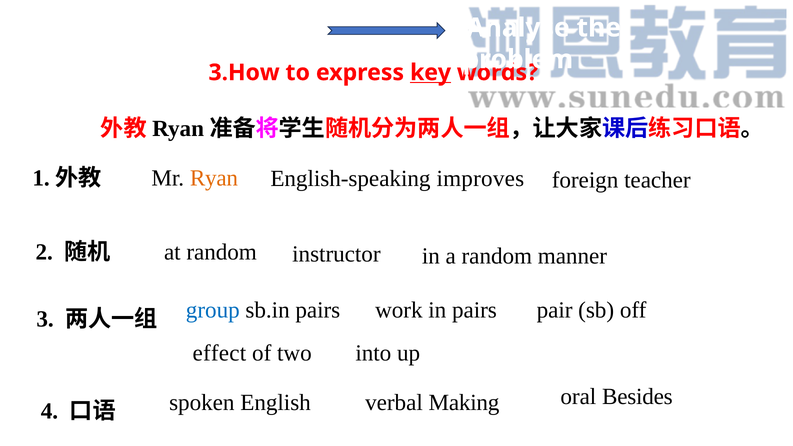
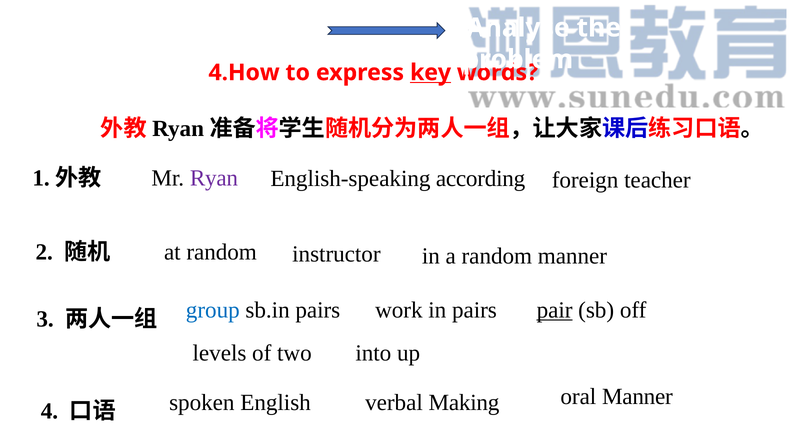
3.How: 3.How -> 4.How (244, 73)
Ryan colour: orange -> purple (214, 178)
improves: improves -> according (481, 179)
pair underline: none -> present (555, 310)
effect: effect -> levels (219, 353)
oral Besides: Besides -> Manner (637, 397)
